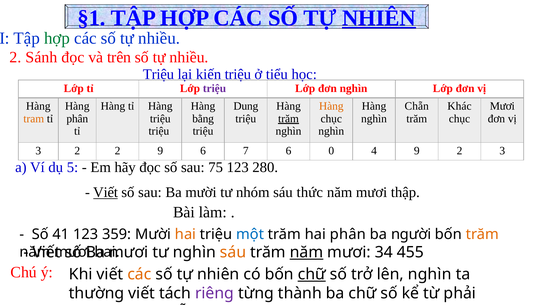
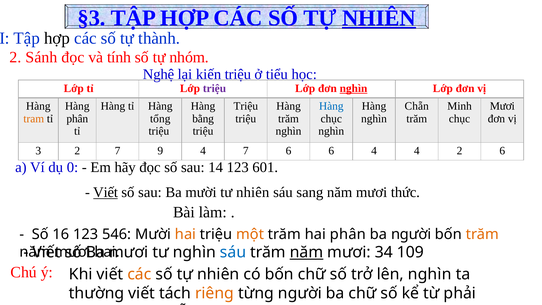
§1: §1 -> §3 (92, 18)
hợp colour: green -> black (57, 38)
các số tự nhiều: nhiều -> thành (159, 38)
trên: trên -> tính (119, 57)
nhiều: nhiều -> nhóm (189, 57)
Triệu: Triệu -> Nghệ (158, 74)
nghìn underline: none -> present (354, 88)
Dung: Dung -> Triệu (246, 106)
Hàng colour: orange -> blue (331, 106)
Khác: Khác -> Minh (460, 106)
triệu: triệu -> tổng (160, 119)
trăm underline: present -> none (289, 119)
2 2: 2 -> 7 (118, 151)
9 6: 6 -> 4 (203, 151)
6 0: 0 -> 6 (331, 151)
4 9: 9 -> 4 (417, 151)
2 3: 3 -> 6 (502, 151)
5: 5 -> 0 (72, 167)
75: 75 -> 14 (216, 167)
280: 280 -> 601 (265, 167)
tư nhóm: nhóm -> nhiên (253, 192)
sáu thức: thức -> sang (310, 192)
thập: thập -> thức (405, 192)
41: 41 -> 16 (61, 234)
359: 359 -> 546 (117, 234)
một colour: blue -> orange (250, 234)
sáu colour: orange -> blue (233, 252)
455: 455 -> 109 (410, 252)
chữ underline: present -> none (312, 274)
riêng colour: purple -> orange (215, 293)
từng thành: thành -> người (300, 293)
